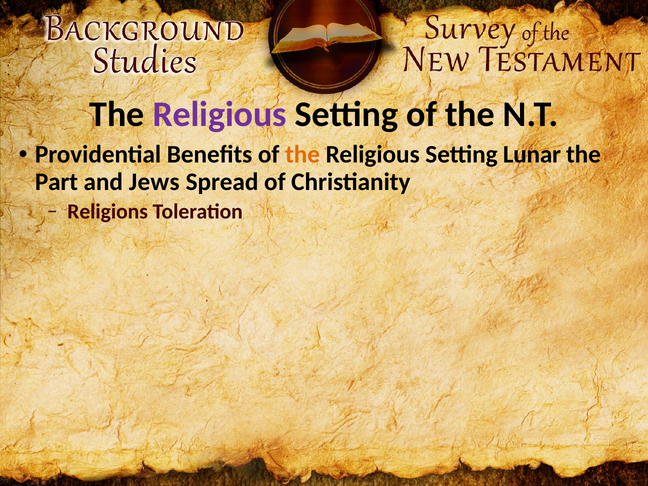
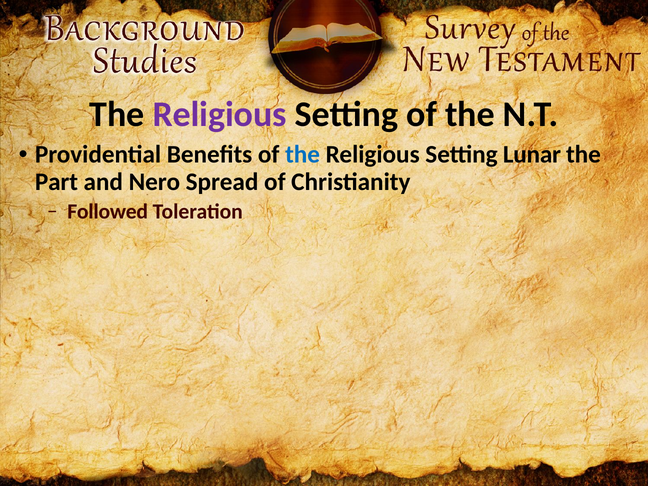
the colour: orange -> blue (303, 155)
Jews: Jews -> Nero (154, 182)
Religions: Religions -> Followed (108, 212)
